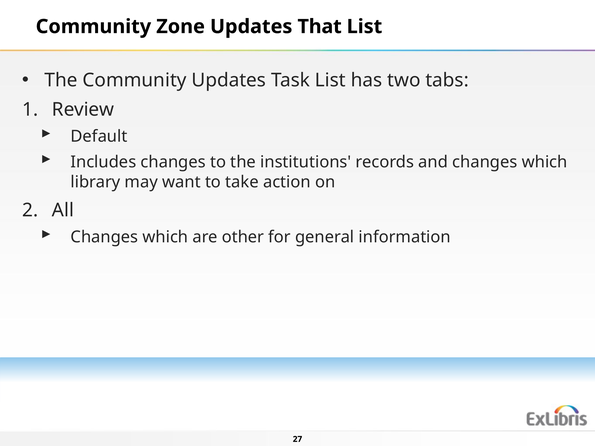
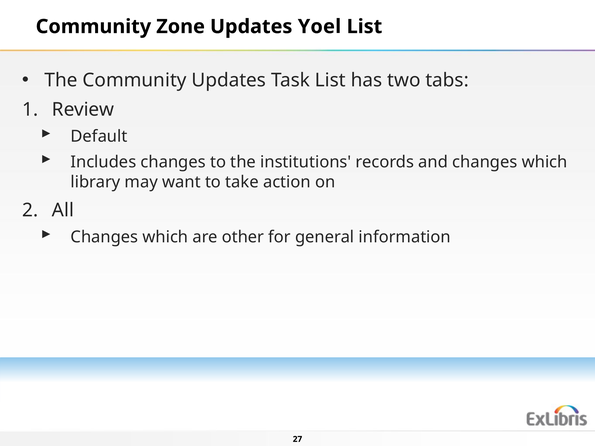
That: That -> Yoel (319, 27)
